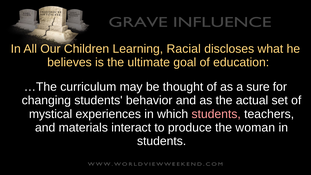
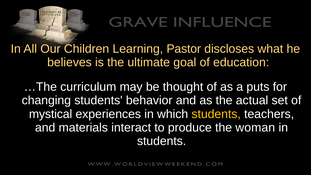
Racial: Racial -> Pastor (184, 49)
sure: sure -> puts (258, 87)
students colour: pink -> yellow (216, 114)
